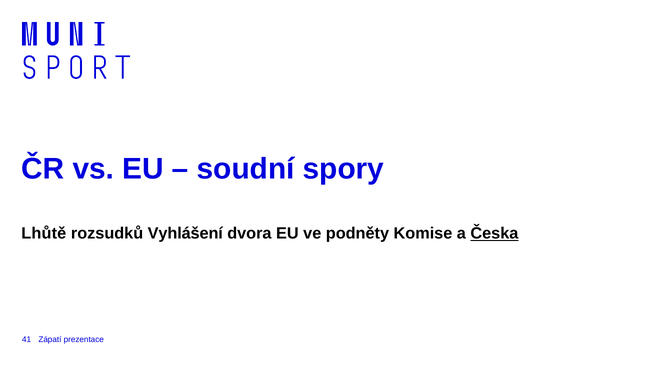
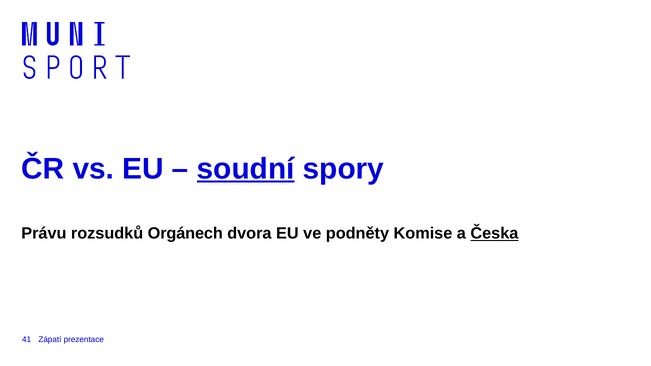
soudní underline: none -> present (246, 169)
Lhůtě: Lhůtě -> Právu (44, 233)
Vyhlášení: Vyhlášení -> Orgánech (185, 233)
